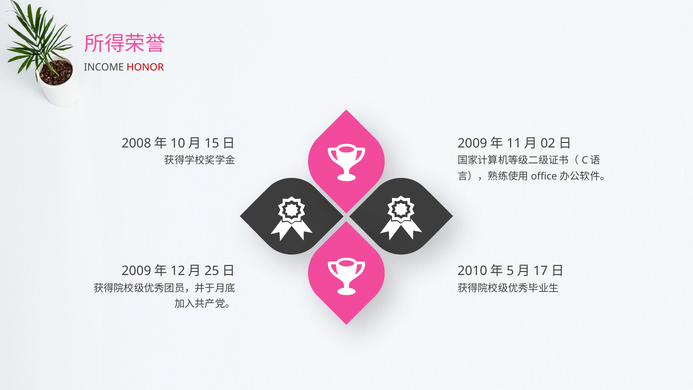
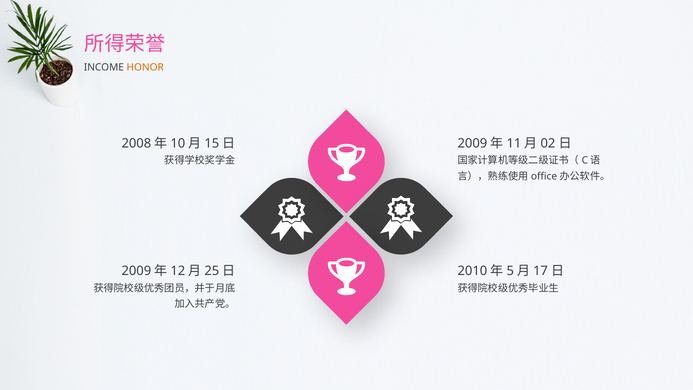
HONOR colour: red -> orange (145, 67)
